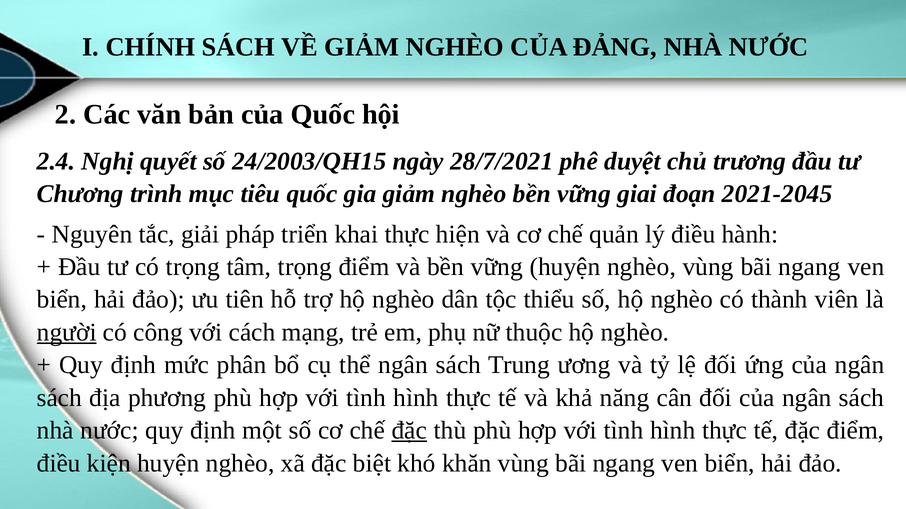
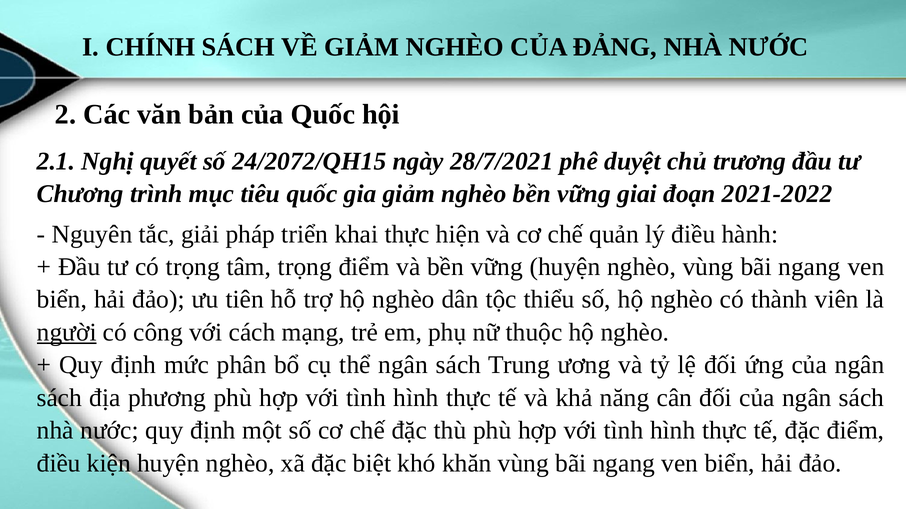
2.4: 2.4 -> 2.1 (56, 161)
24/2003/QH15: 24/2003/QH15 -> 24/2072/QH15 (309, 161)
2021-2045: 2021-2045 -> 2021-2022 (777, 194)
đặc underline: present -> none (409, 431)
